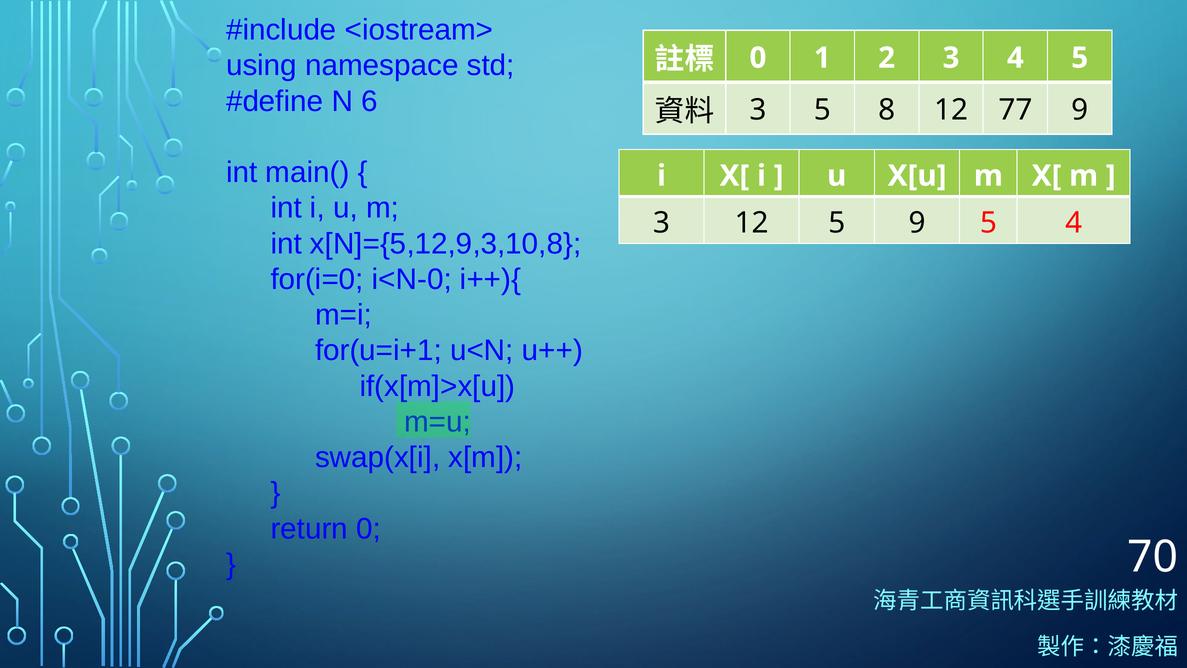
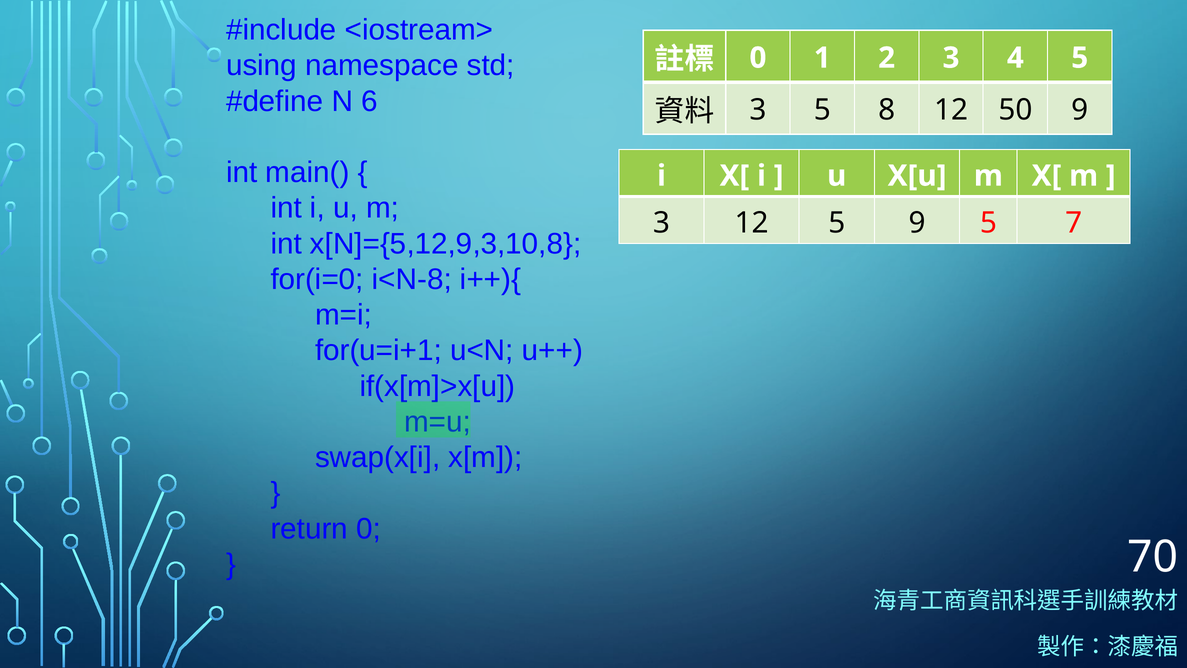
77: 77 -> 50 (1015, 110)
5 4: 4 -> 7 (1074, 223)
i<N-0: i<N-0 -> i<N-8 (412, 279)
